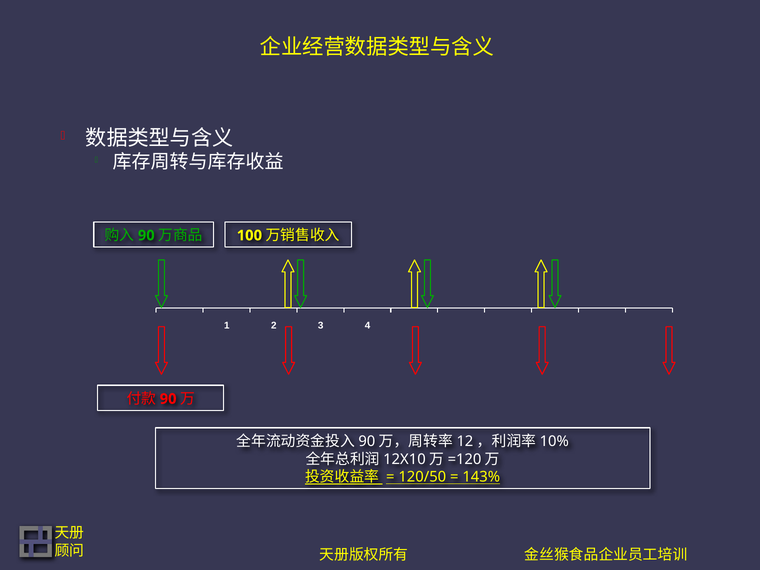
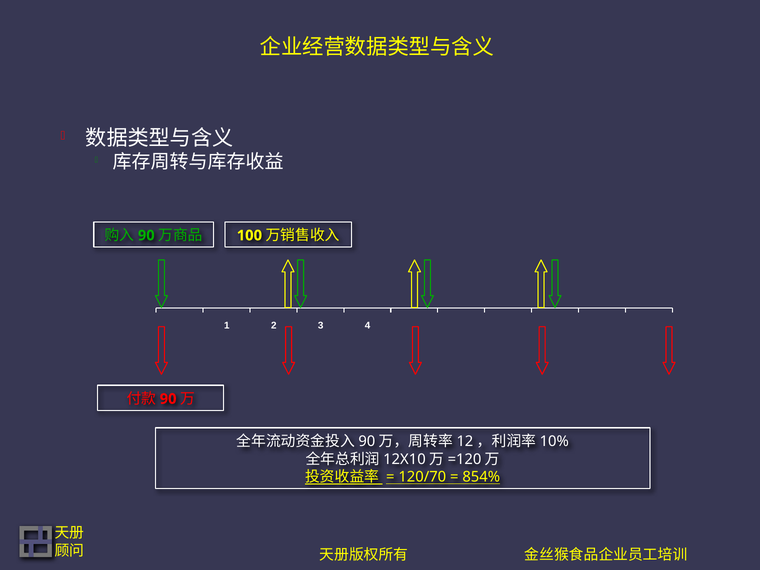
120/50: 120/50 -> 120/70 (422, 477)
143%: 143% -> 854% (481, 477)
